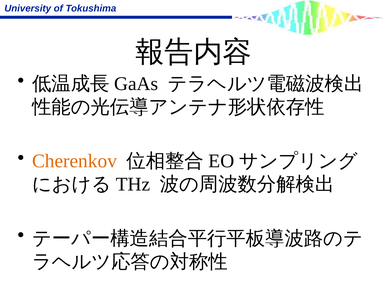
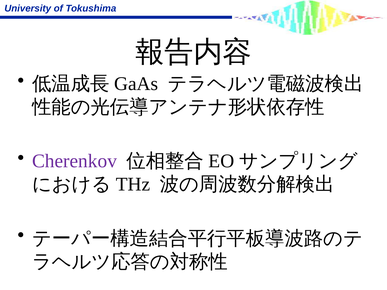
Cherenkov colour: orange -> purple (75, 161)
